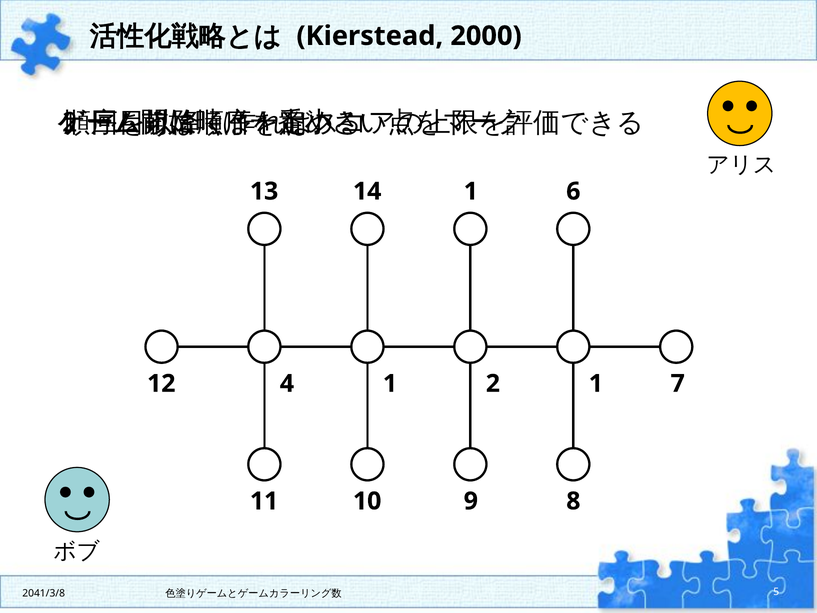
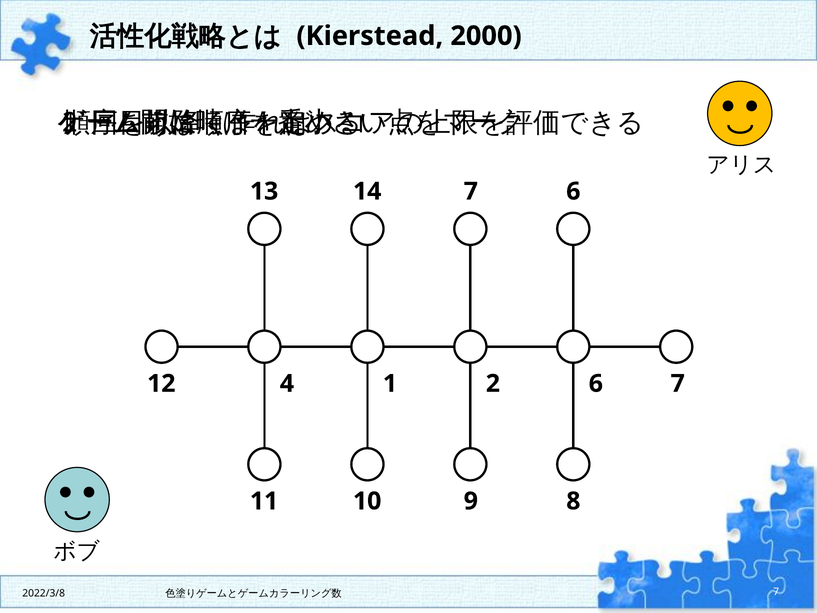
14 1: 1 -> 7 (471, 191)
2 1: 1 -> 6 (596, 383)
2041/3/8: 2041/3/8 -> 2022/3/8 (44, 593)
5: 5 -> 7 (776, 591)
